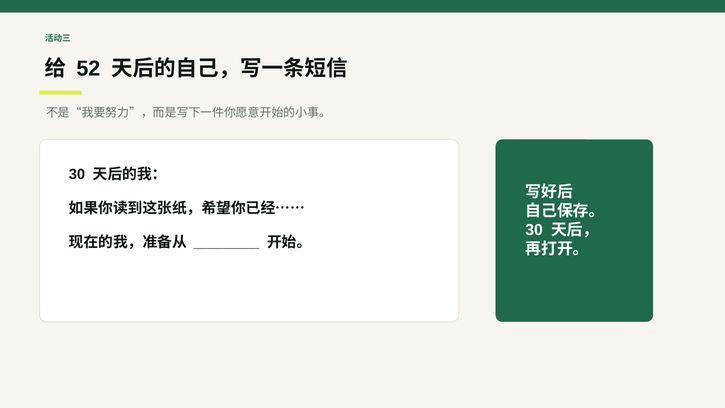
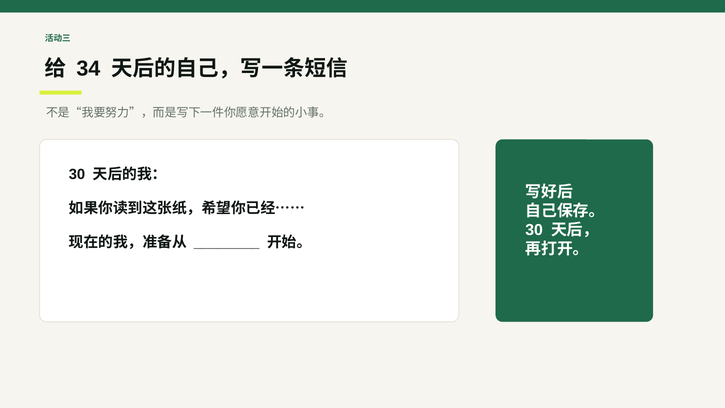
52: 52 -> 34 (88, 69)
